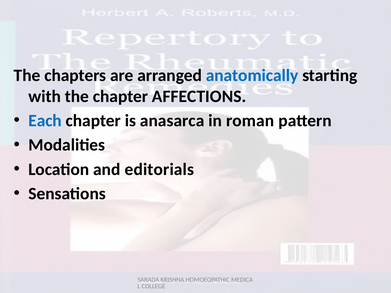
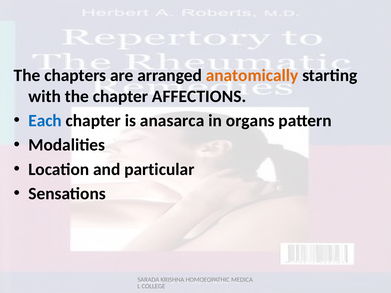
anatomically colour: blue -> orange (252, 76)
roman: roman -> organs (250, 121)
editorials: editorials -> particular (159, 169)
